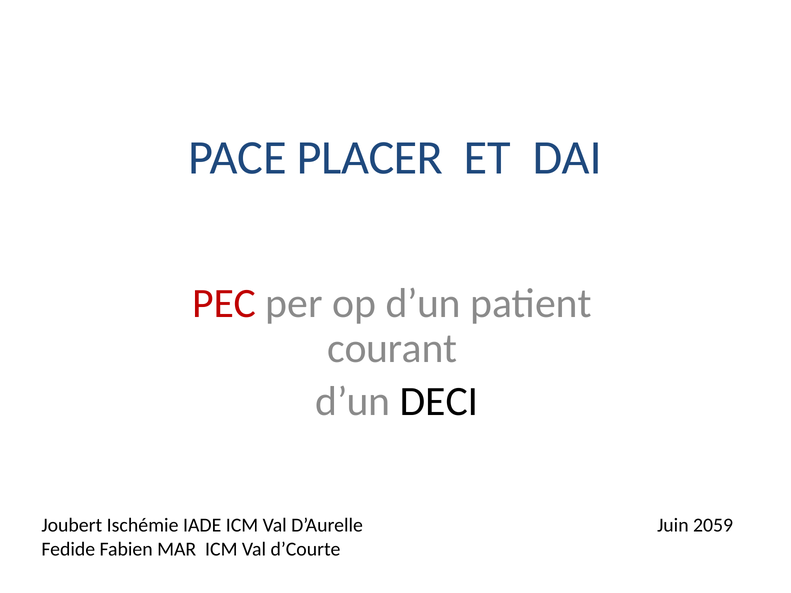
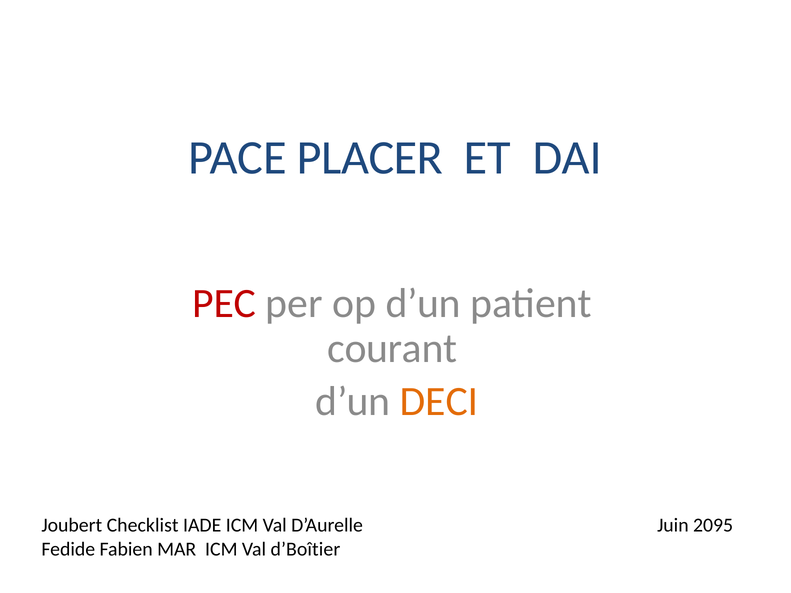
DECI colour: black -> orange (439, 402)
Ischémie: Ischémie -> Checklist (143, 526)
2059: 2059 -> 2095 (713, 526)
d’Courte: d’Courte -> d’Boîtier (305, 549)
